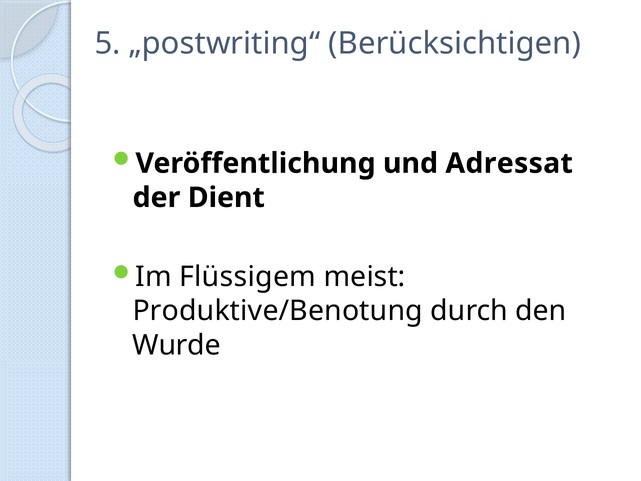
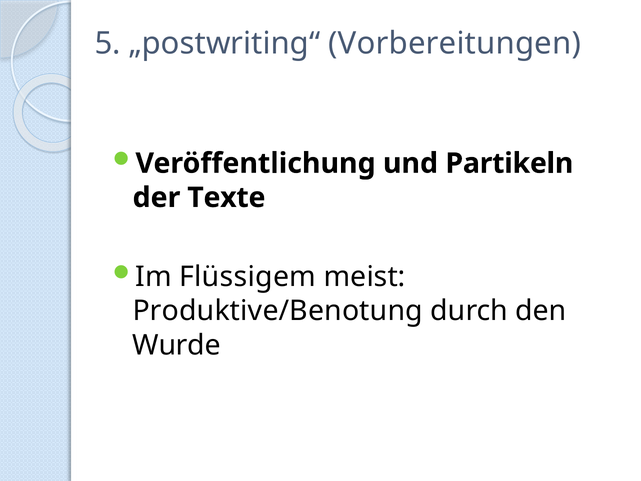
Berücksichtigen: Berücksichtigen -> Vorbereitungen (455, 43)
Adressat: Adressat -> Partikeln (509, 163)
Dient: Dient -> Texte (226, 197)
